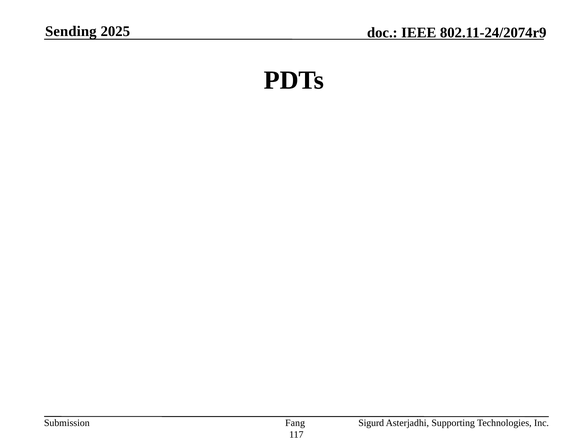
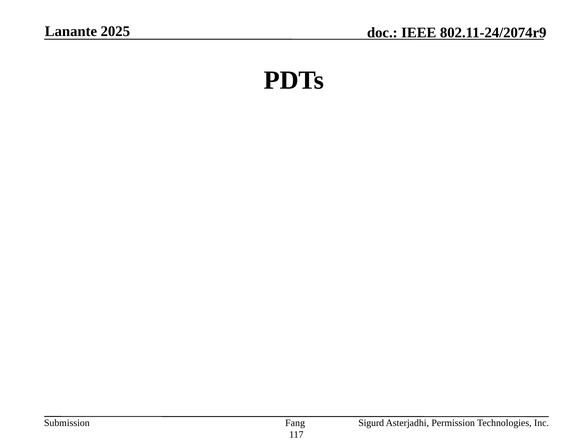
Sending: Sending -> Lanante (71, 31)
Supporting: Supporting -> Permission (453, 423)
